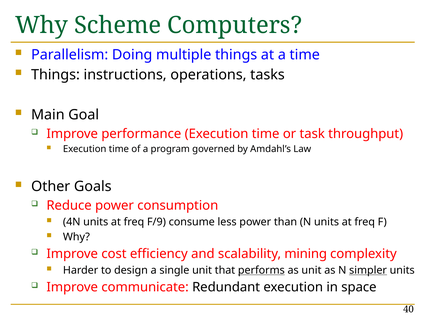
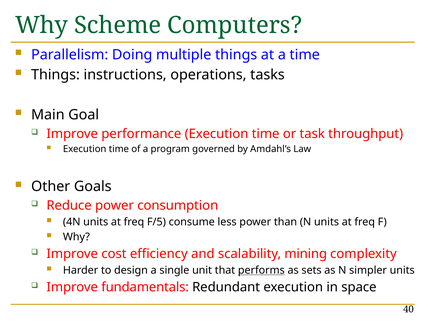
F/9: F/9 -> F/5 (156, 222)
as unit: unit -> sets (312, 270)
simpler underline: present -> none (368, 270)
communicate: communicate -> fundamentals (145, 287)
